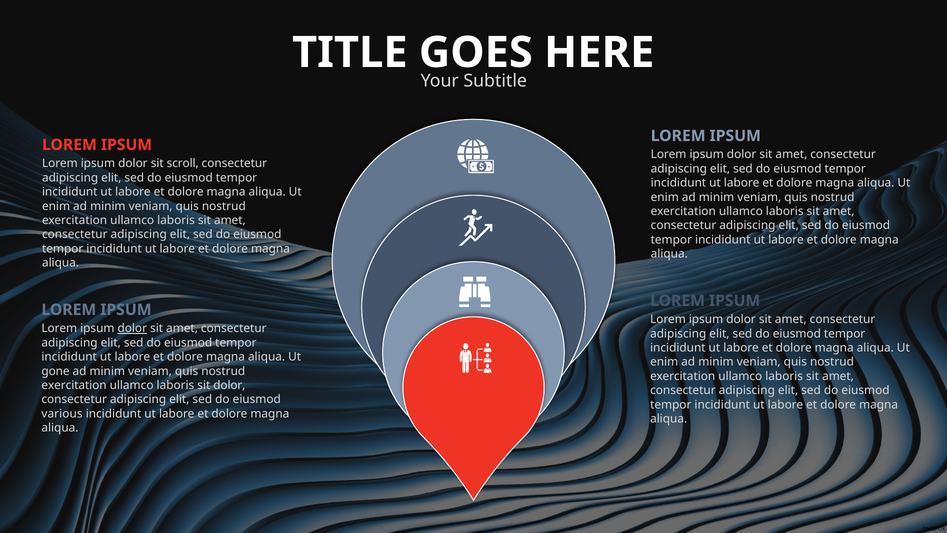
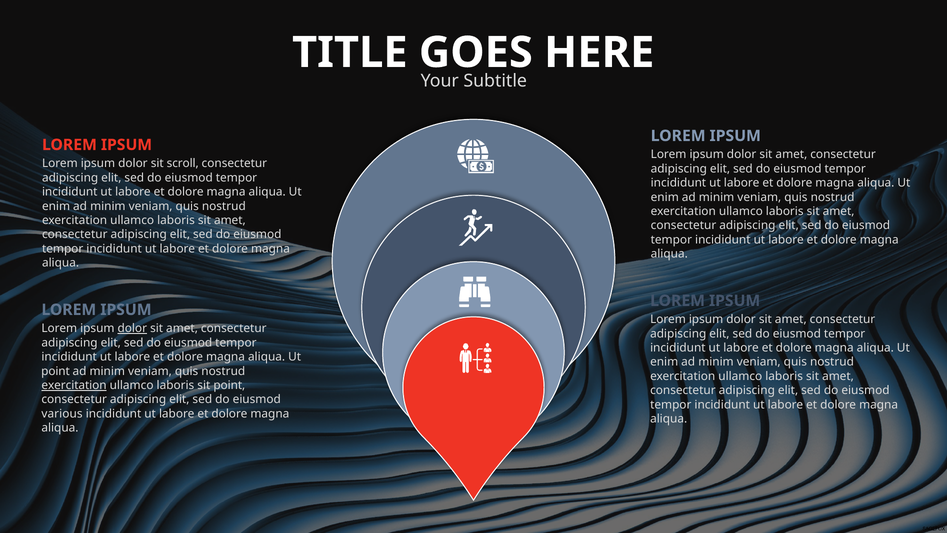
gone: gone -> point (56, 371)
exercitation underline: none -> present (74, 385)
sit dolor: dolor -> point (229, 385)
